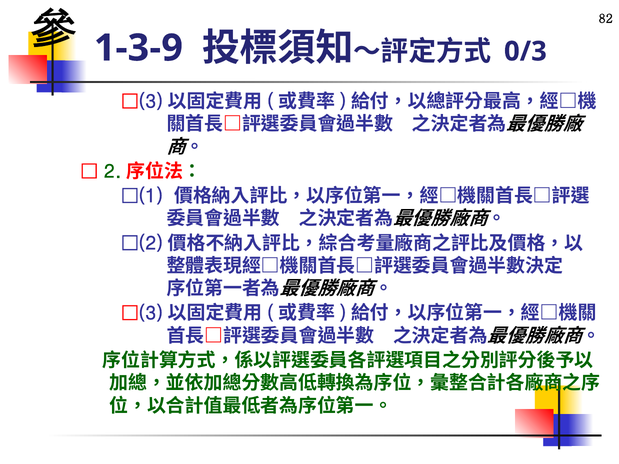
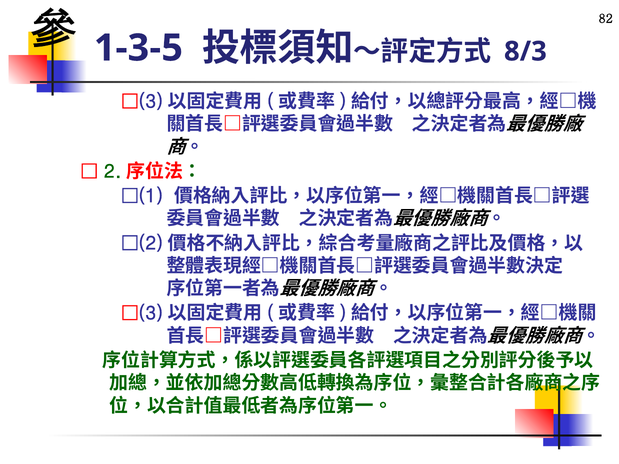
1-3-9: 1-3-9 -> 1-3-5 (138, 48)
0/3: 0/3 -> 8/3 (525, 51)
